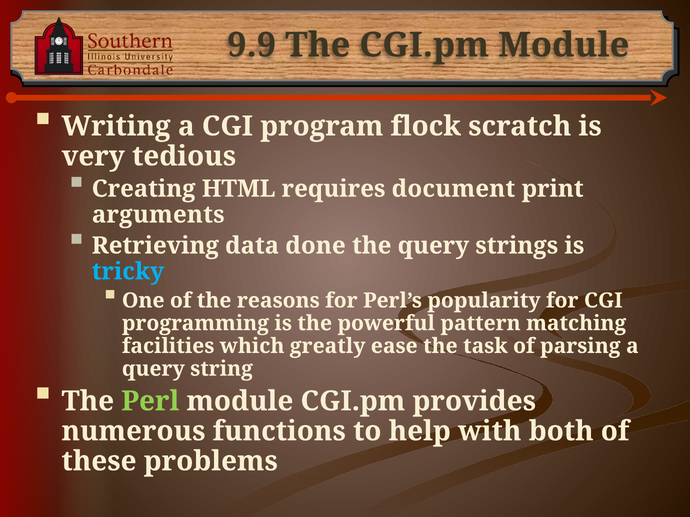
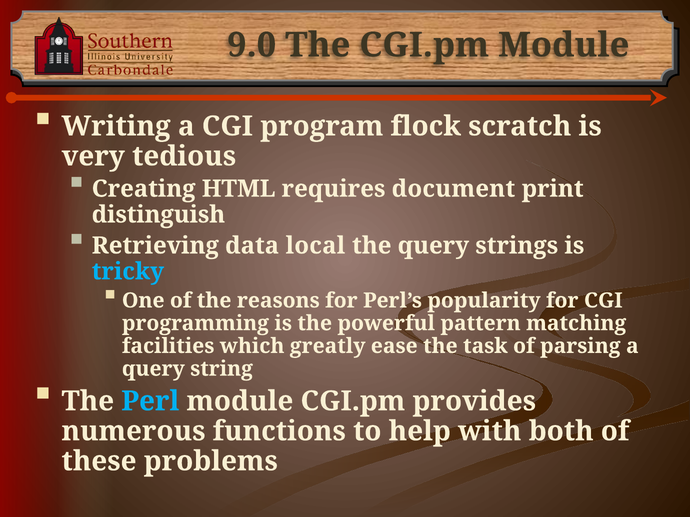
9.9: 9.9 -> 9.0 (252, 45)
arguments: arguments -> distinguish (158, 215)
done: done -> local (315, 246)
Perl colour: light green -> light blue (150, 402)
